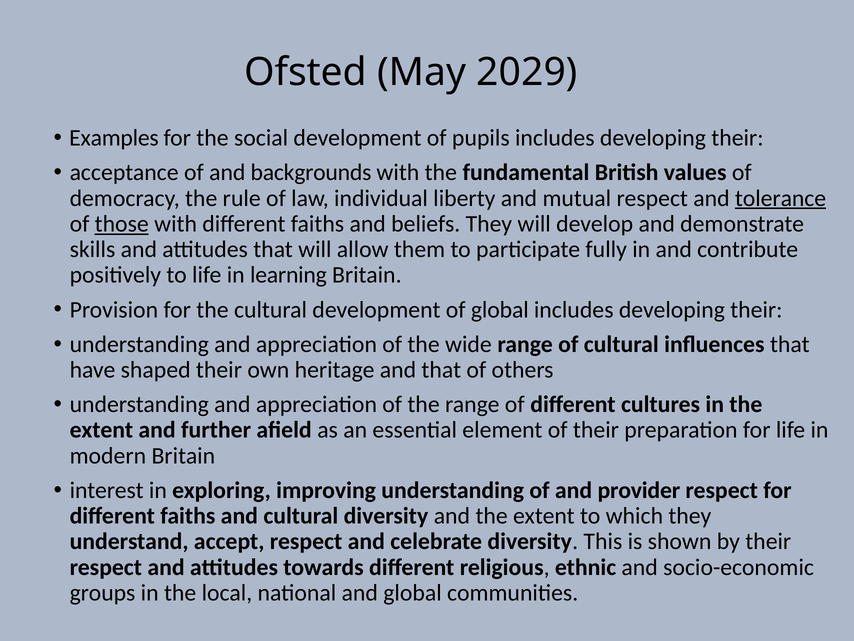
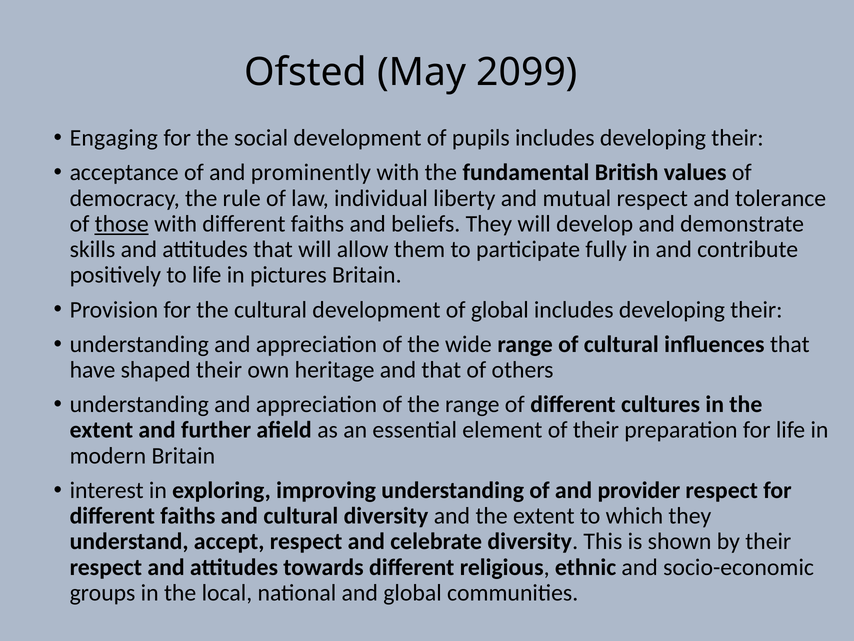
2029: 2029 -> 2099 (527, 72)
Examples: Examples -> Engaging (114, 138)
backgrounds: backgrounds -> prominently (311, 172)
tolerance underline: present -> none (781, 198)
learning: learning -> pictures (288, 275)
